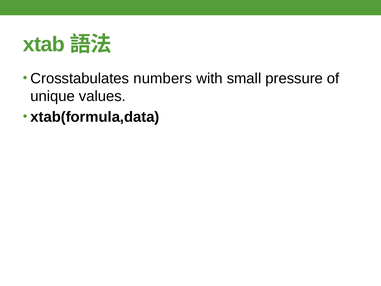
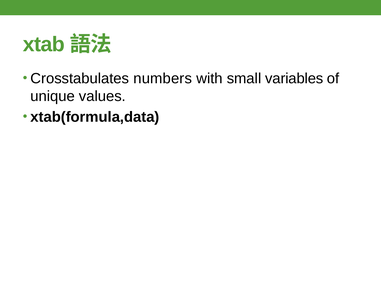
pressure: pressure -> variables (294, 78)
